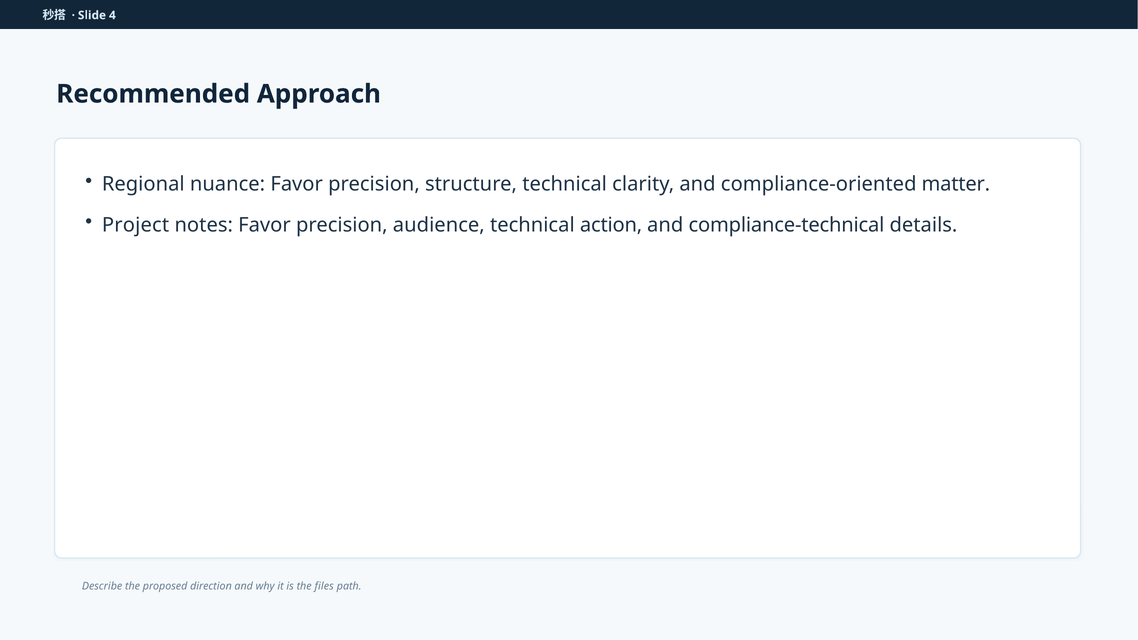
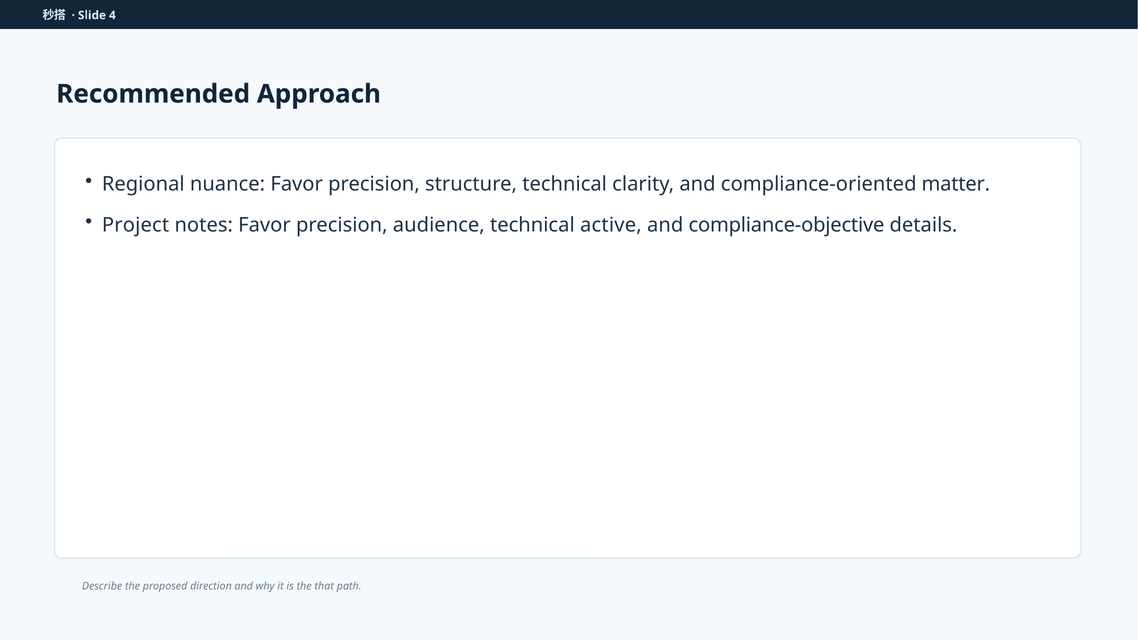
action: action -> active (611, 225)
compliance-technical: compliance-technical -> compliance-objective (787, 225)
files: files -> that (324, 586)
